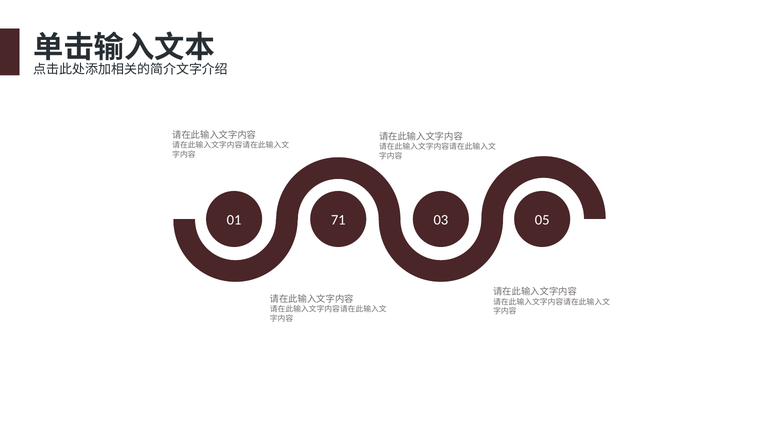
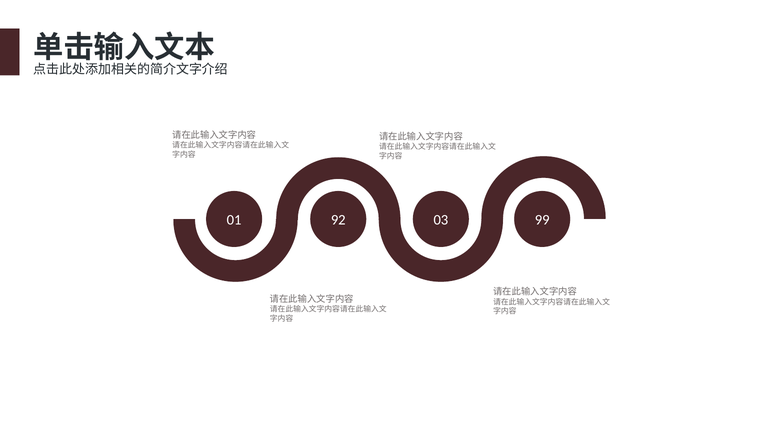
71: 71 -> 92 (338, 220)
05: 05 -> 99 (542, 220)
